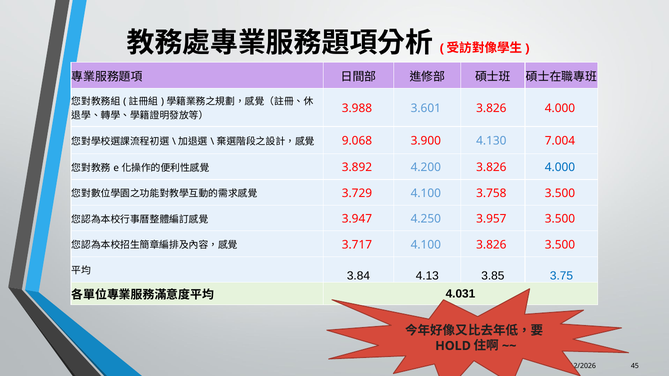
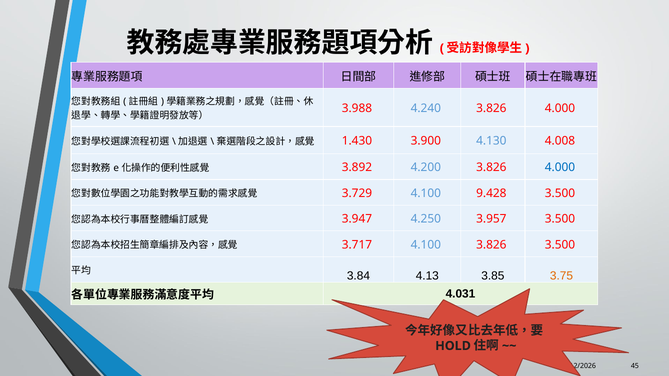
3.601: 3.601 -> 4.240 (426, 108)
9.068: 9.068 -> 1.430 (357, 141)
7.004: 7.004 -> 4.008 (560, 141)
3.758: 3.758 -> 9.428 (491, 193)
3.75 colour: blue -> orange (561, 276)
